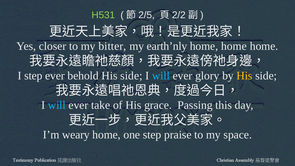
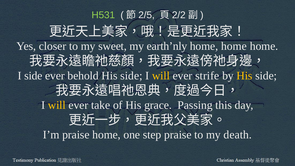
bitter: bitter -> sweet (113, 46)
I step: step -> side (33, 76)
will colour: light blue -> yellow (161, 76)
glory: glory -> strife (207, 76)
will colour: light blue -> yellow (57, 105)
I’m weary: weary -> praise (76, 135)
space: space -> death (238, 135)
